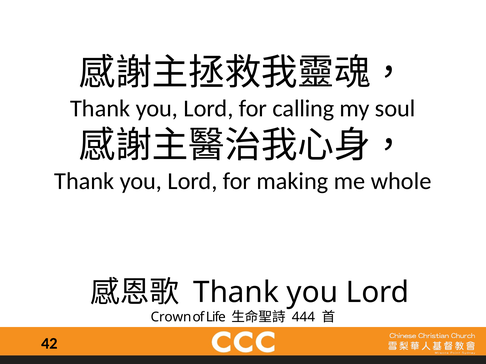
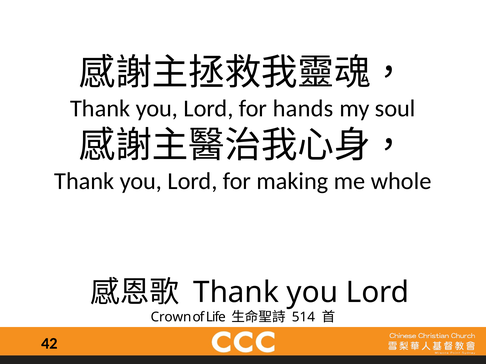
calling: calling -> hands (303, 109)
444: 444 -> 514 (303, 317)
